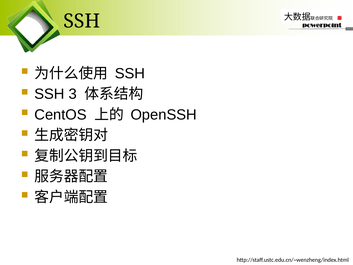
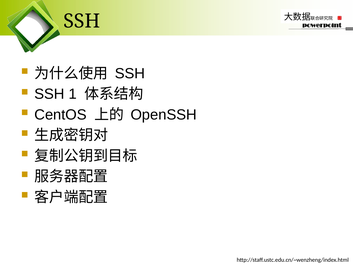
3: 3 -> 1 (73, 94)
